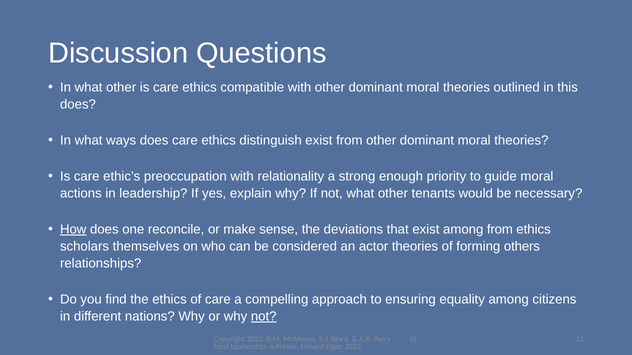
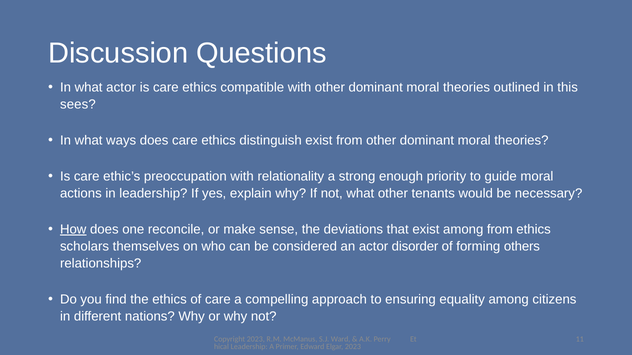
In what other: other -> actor (121, 88)
does: does -> sees (78, 105)
actor theories: theories -> disorder (415, 247)
not underline: present -> none (264, 317)
